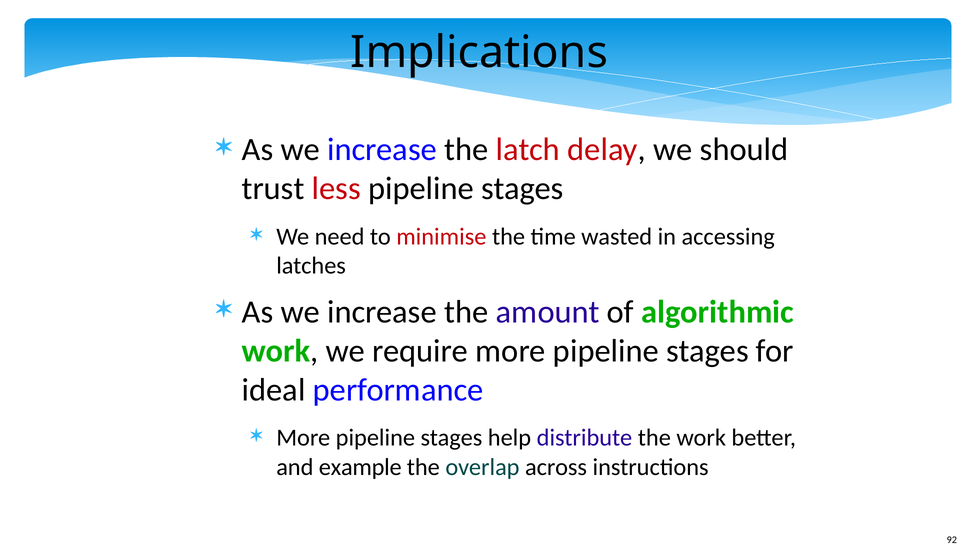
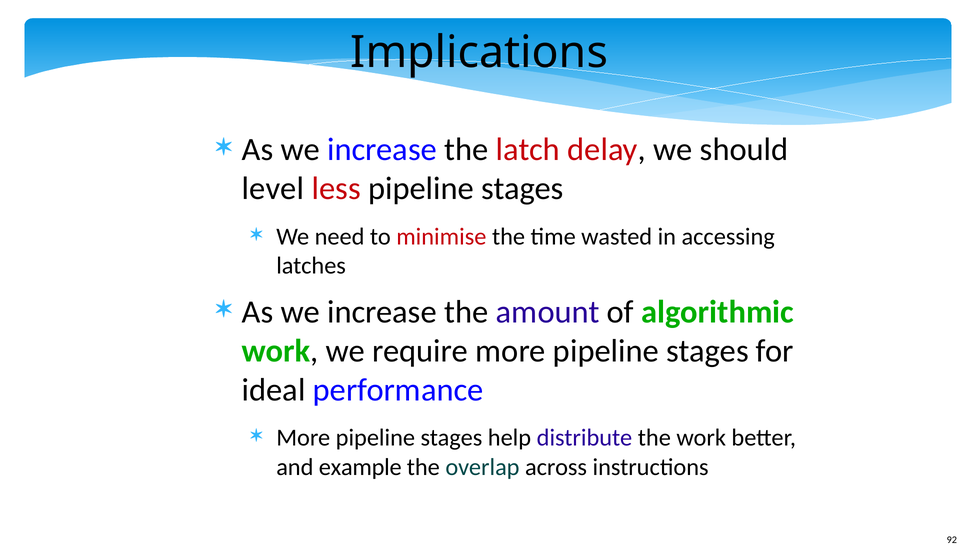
trust: trust -> level (273, 189)
